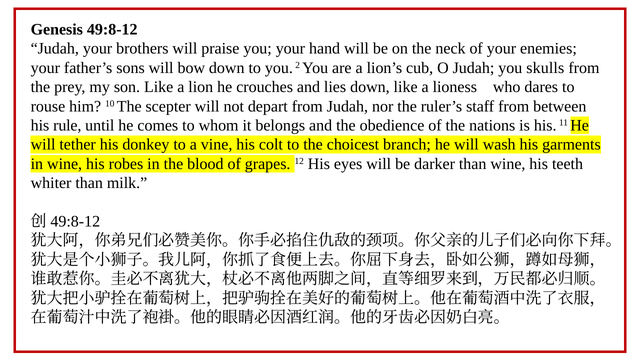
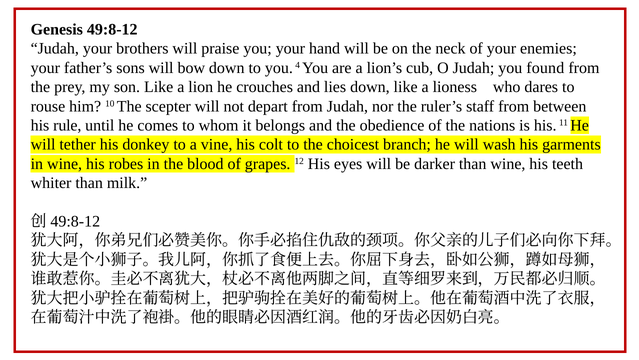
2: 2 -> 4 (298, 65)
skulls: skulls -> found (545, 68)
